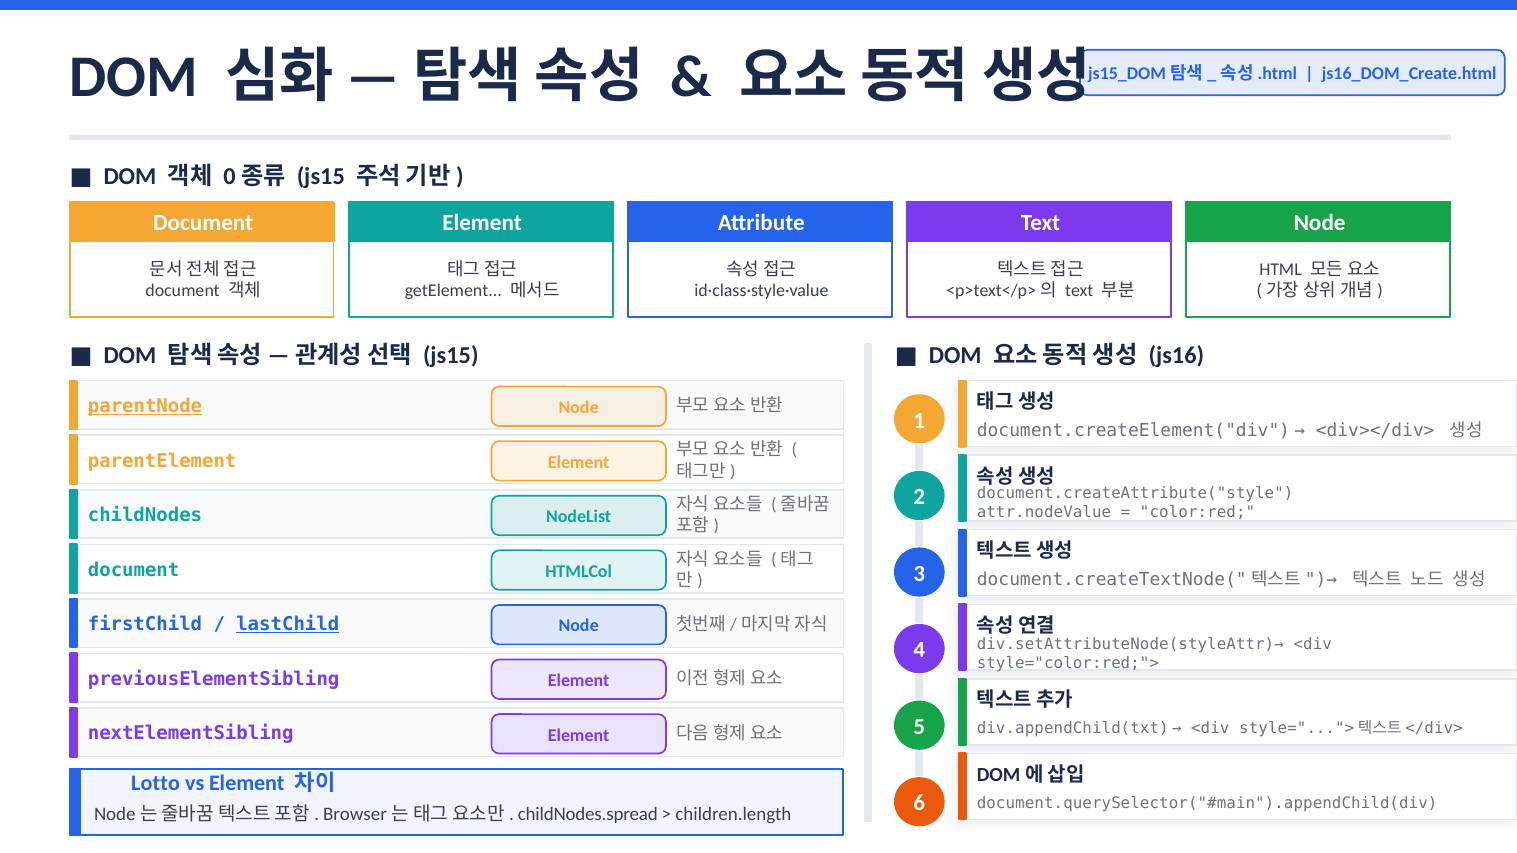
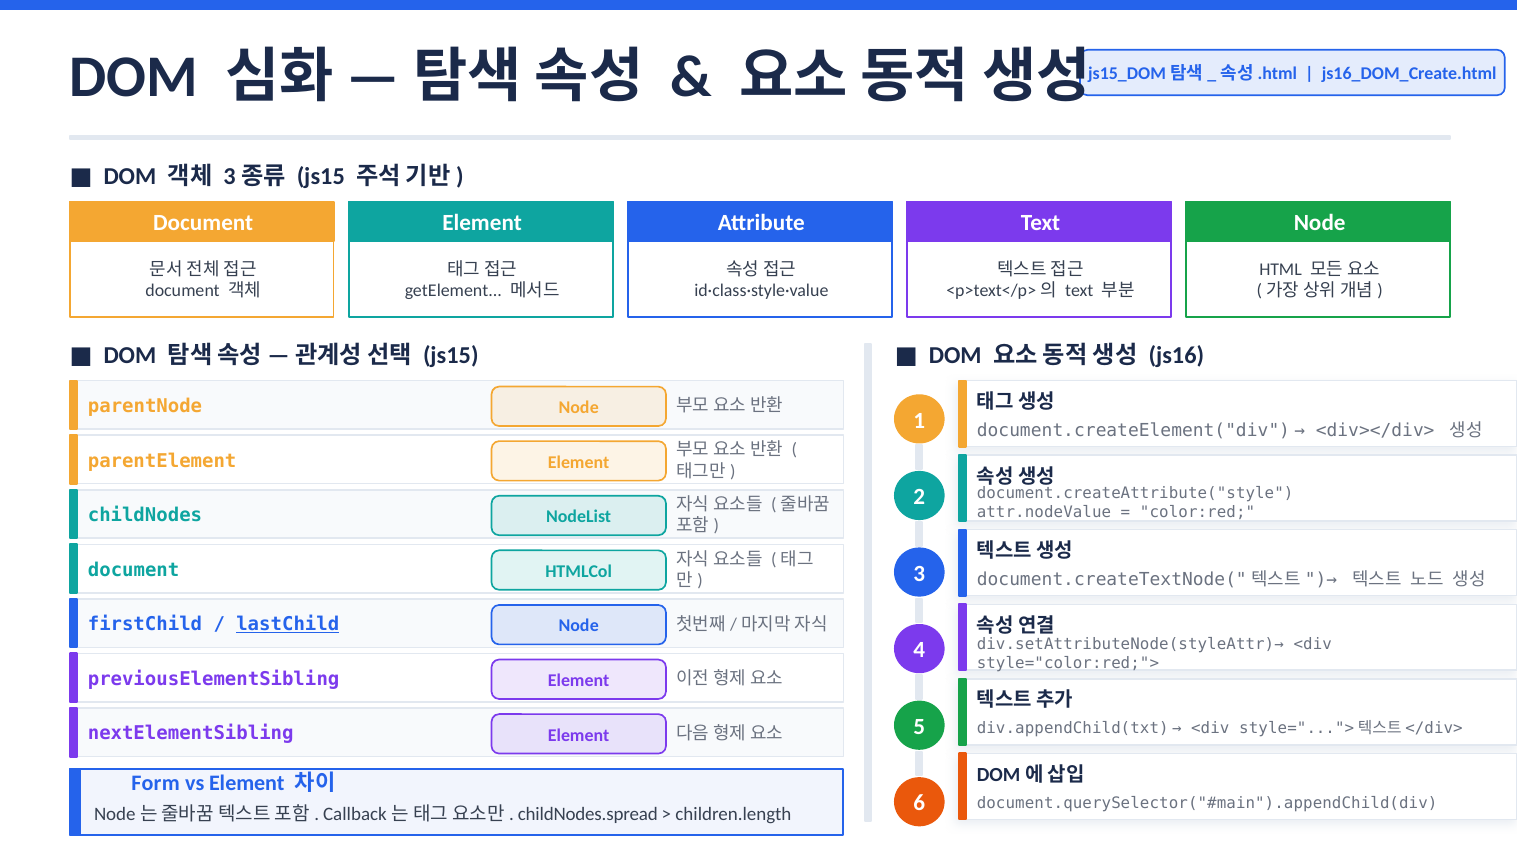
0: 0 -> 3 (230, 176)
parentNode underline: present -> none (145, 406)
Lotto: Lotto -> Form (156, 784)
Browser: Browser -> Callback (355, 815)
